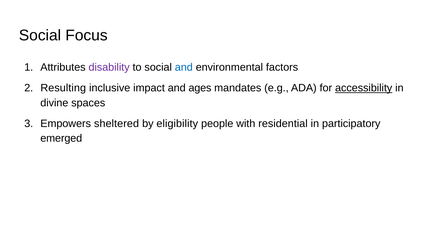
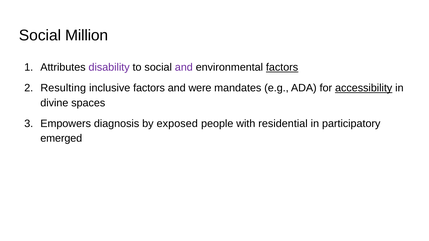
Focus: Focus -> Million (87, 36)
and colour: blue -> purple (184, 67)
factors underline: none -> present (282, 67)
inclusive impact: impact -> factors (149, 88)
ages: ages -> were (200, 88)
sheltered: sheltered -> diagnosis (117, 124)
eligibility: eligibility -> exposed (177, 124)
